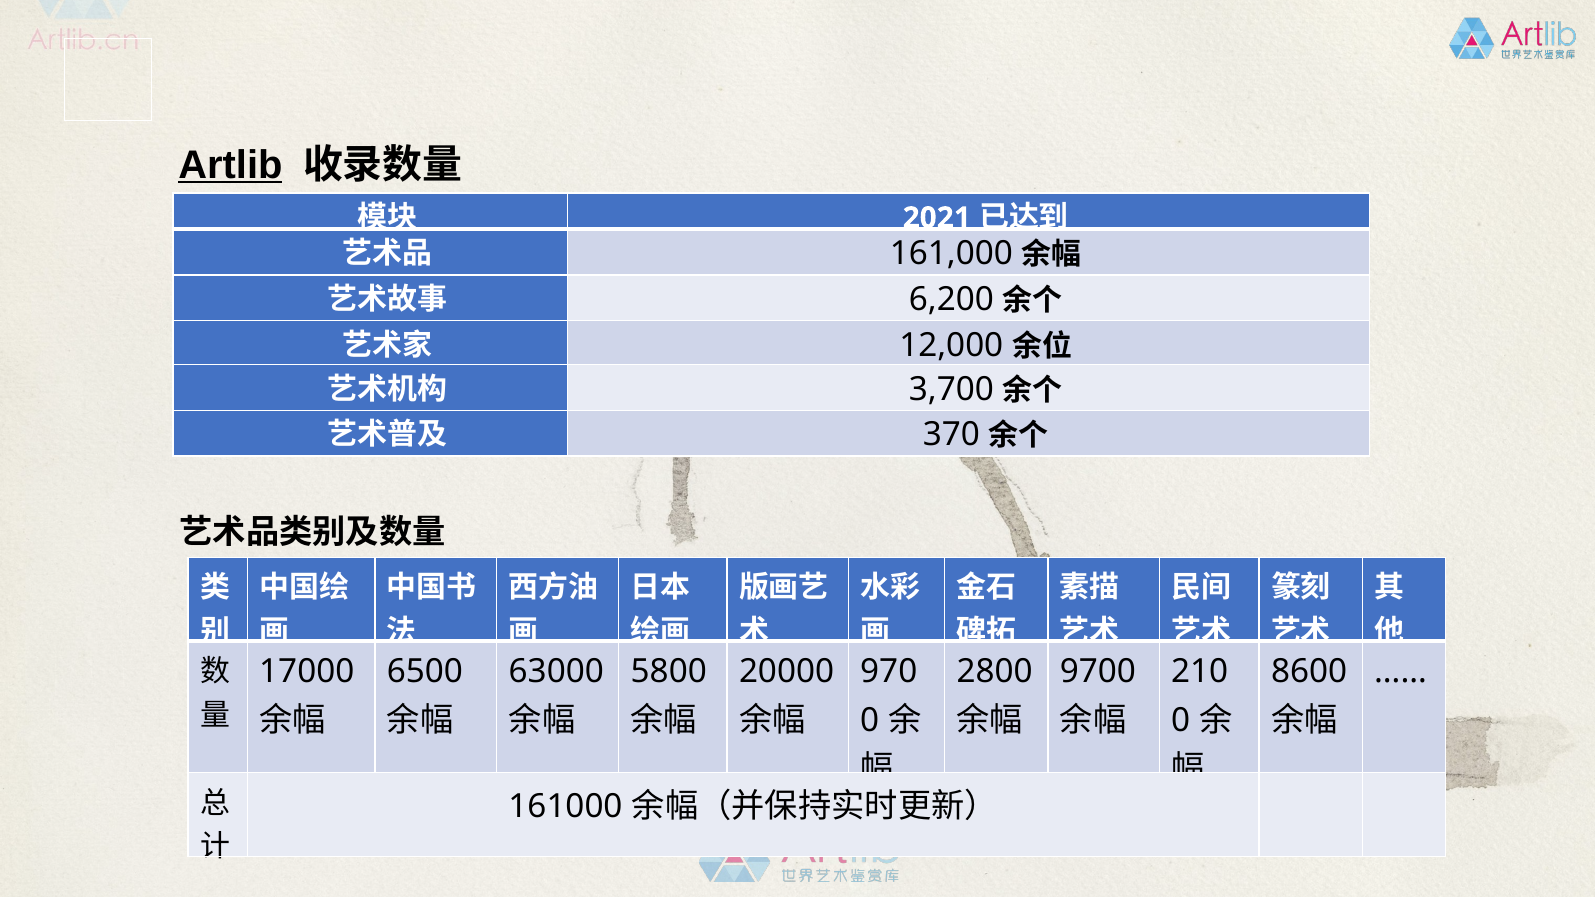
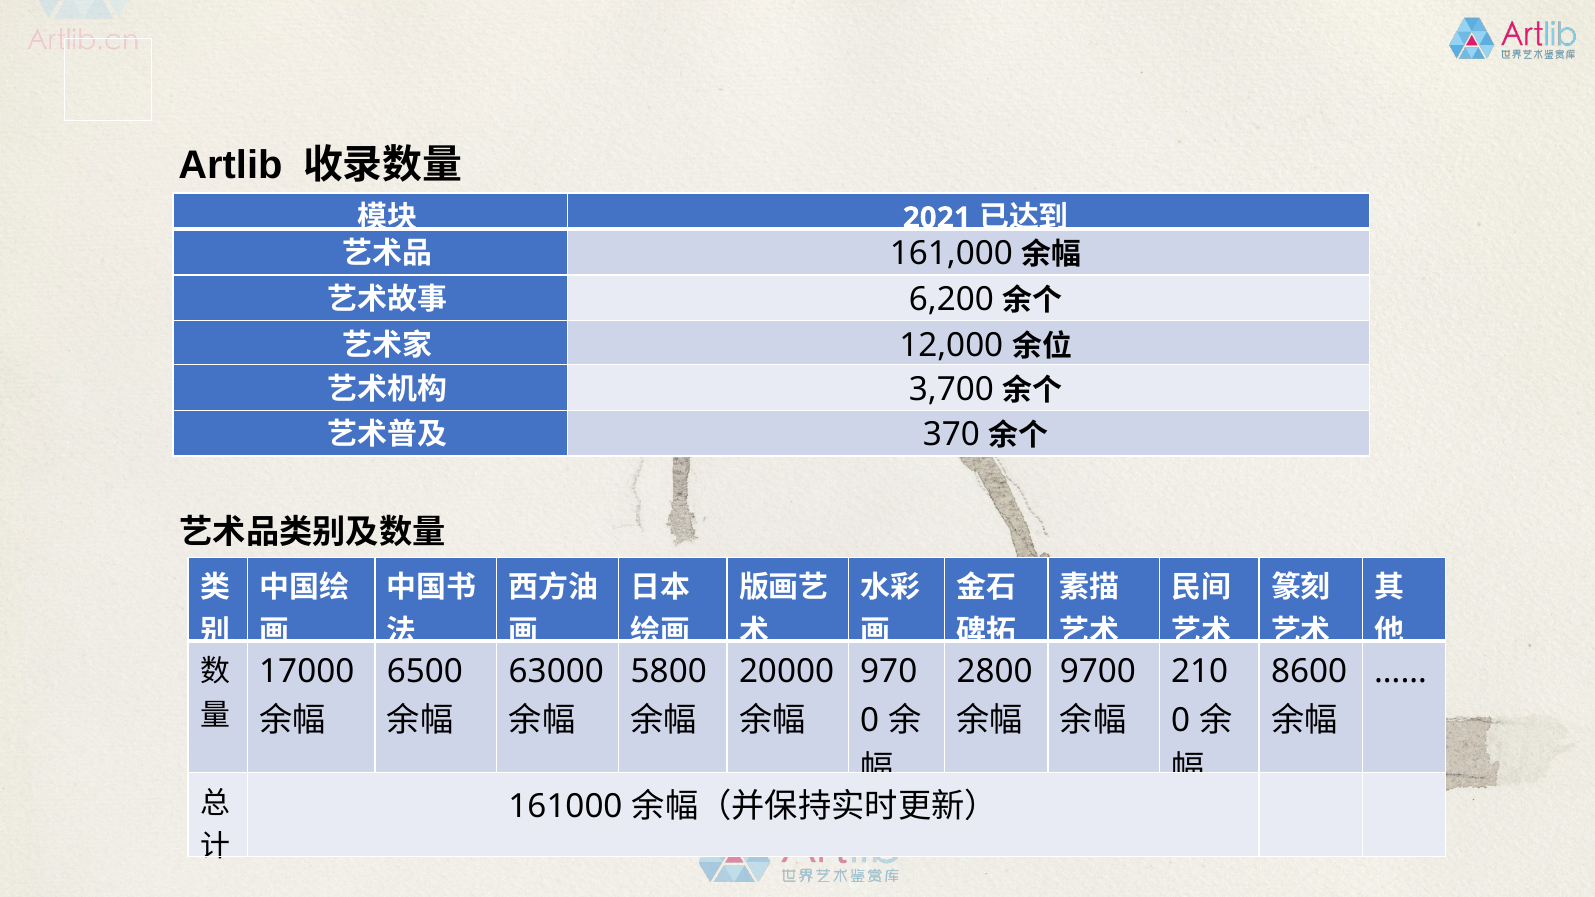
Artlib underline: present -> none (230, 165)
